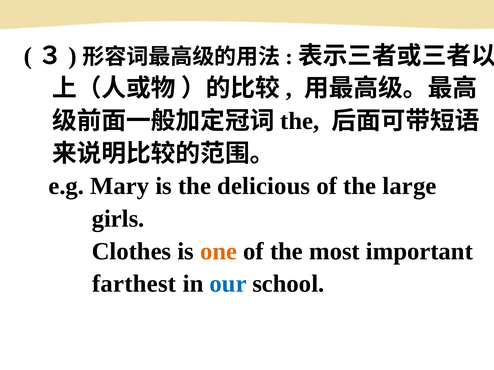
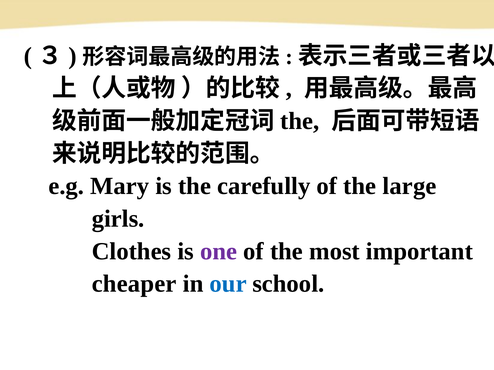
delicious: delicious -> carefully (264, 186)
one colour: orange -> purple (219, 252)
farthest: farthest -> cheaper (134, 284)
